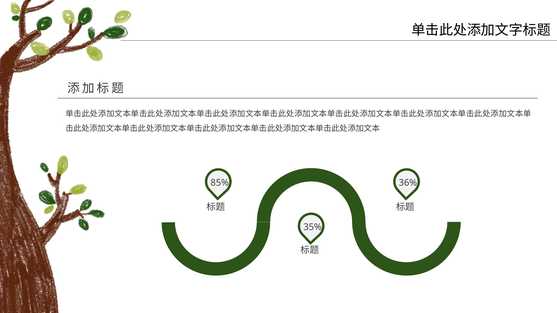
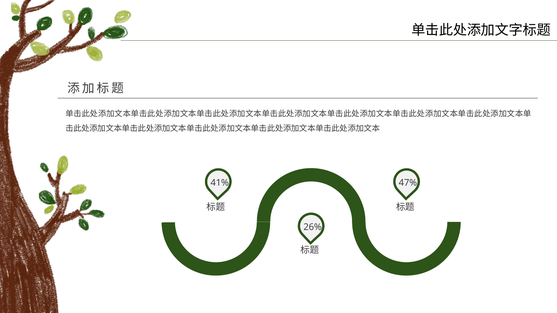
85%: 85% -> 41% (220, 183)
36%: 36% -> 47% (408, 183)
35%: 35% -> 26% (313, 227)
